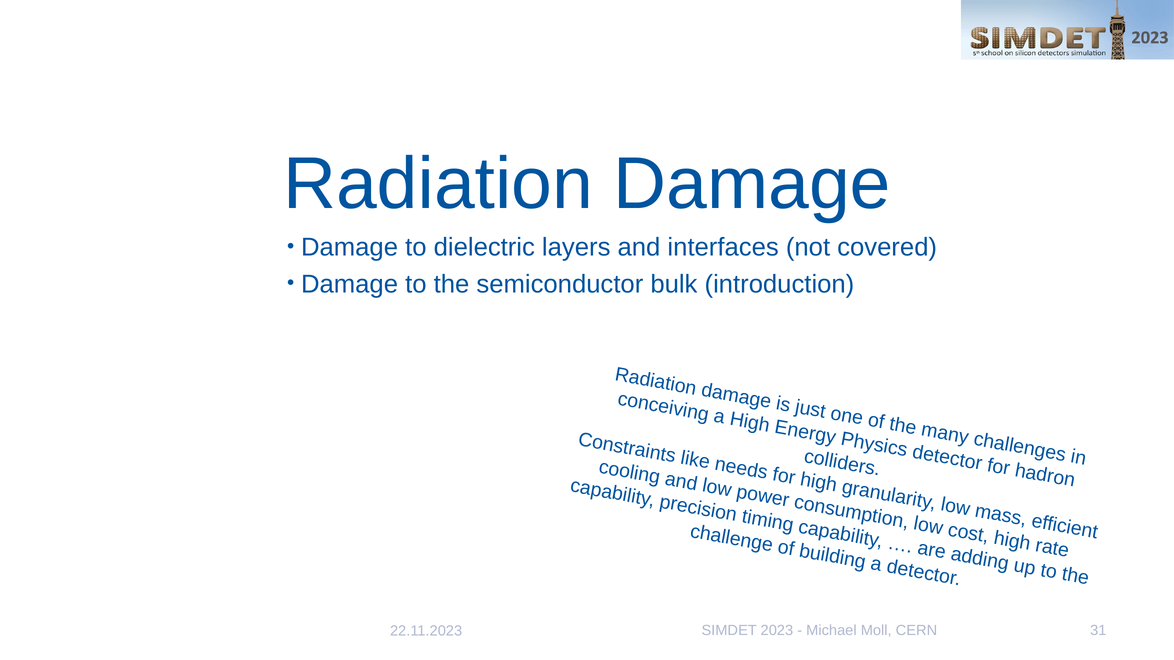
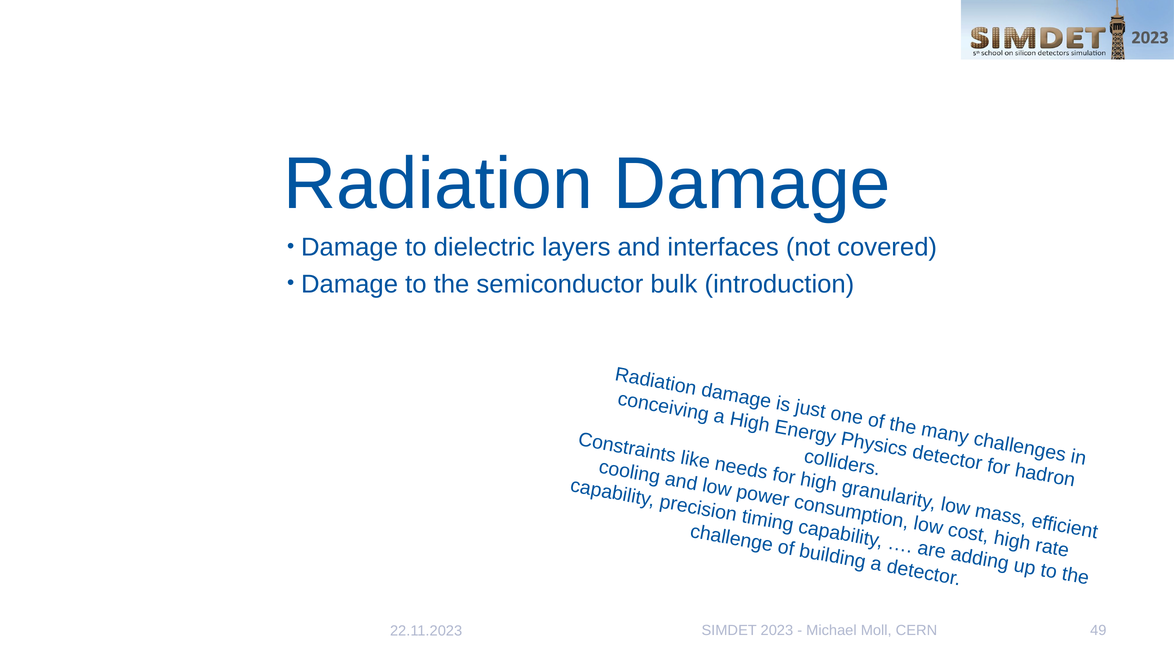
31: 31 -> 49 (1098, 631)
